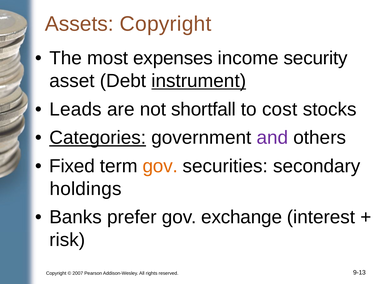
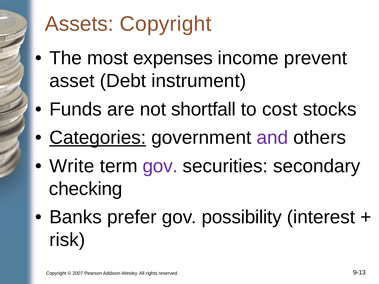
security: security -> prevent (316, 58)
instrument underline: present -> none (199, 81)
Leads: Leads -> Funds (76, 109)
Fixed: Fixed -> Write (72, 166)
gov colour: orange -> purple (160, 166)
holdings: holdings -> checking (86, 189)
exchange: exchange -> possibility (242, 217)
